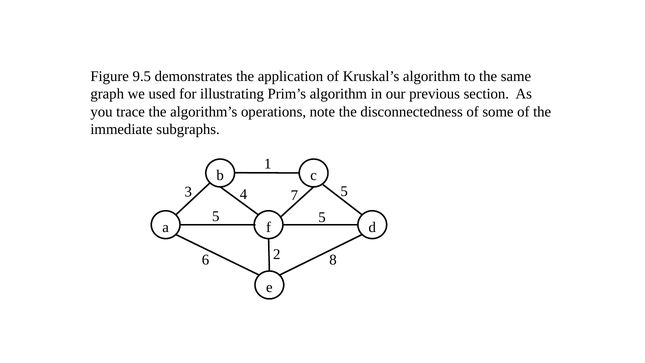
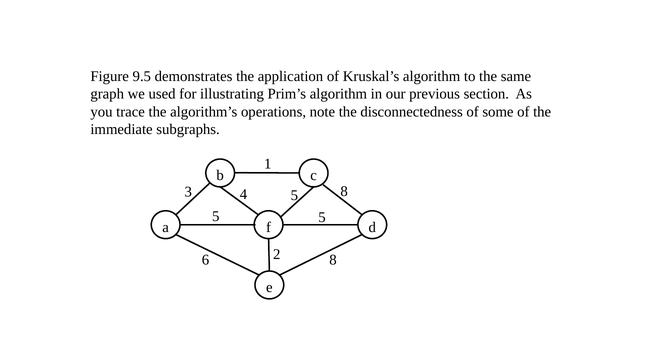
3 5: 5 -> 8 (344, 191)
4 7: 7 -> 5 (294, 195)
